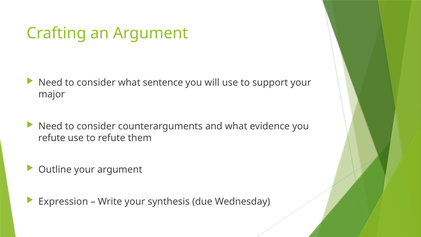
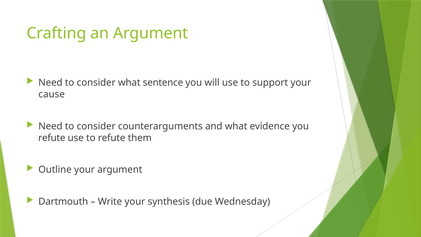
major: major -> cause (52, 94)
Expression: Expression -> Dartmouth (63, 202)
